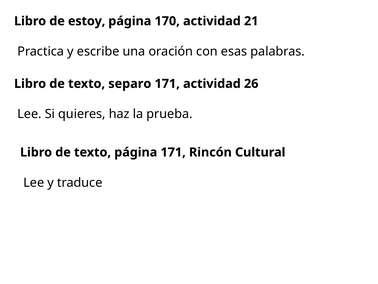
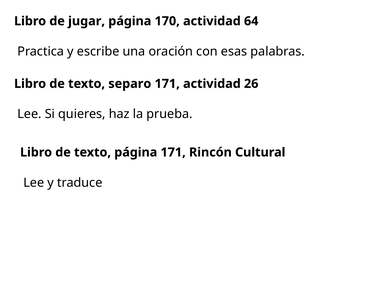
estoy: estoy -> jugar (87, 21)
21: 21 -> 64 (251, 21)
